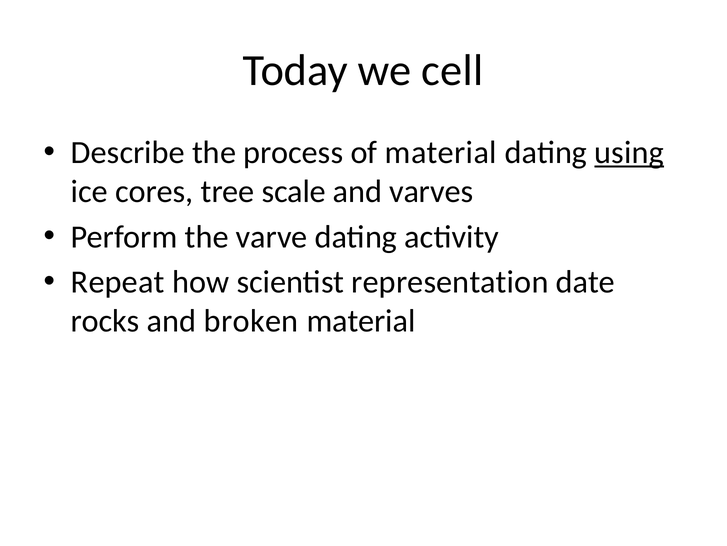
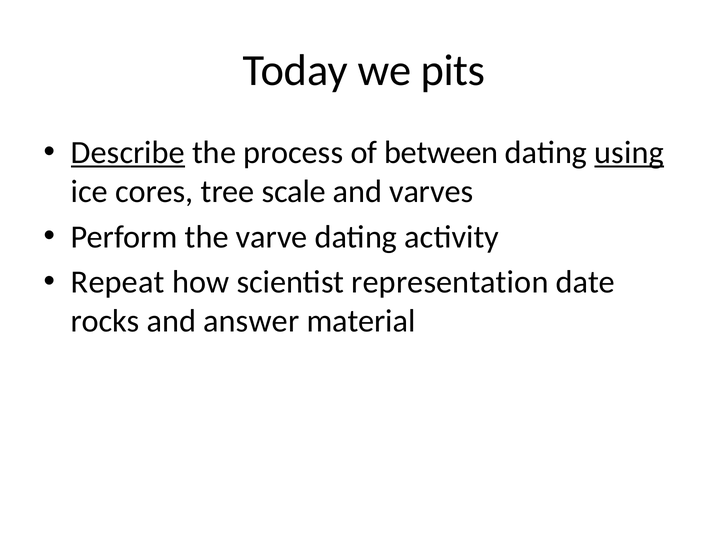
cell: cell -> pits (453, 70)
Describe underline: none -> present (128, 153)
of material: material -> between (441, 153)
broken: broken -> answer (251, 321)
